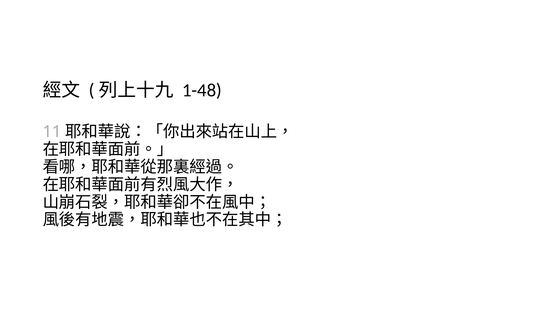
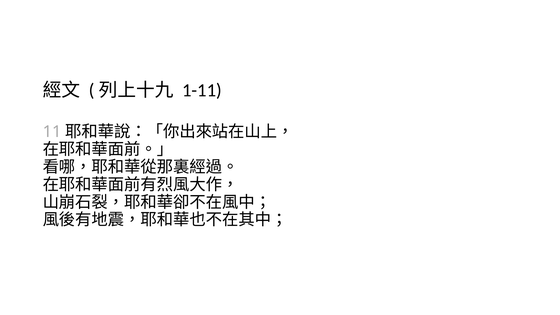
1-48: 1-48 -> 1-11 (202, 90)
